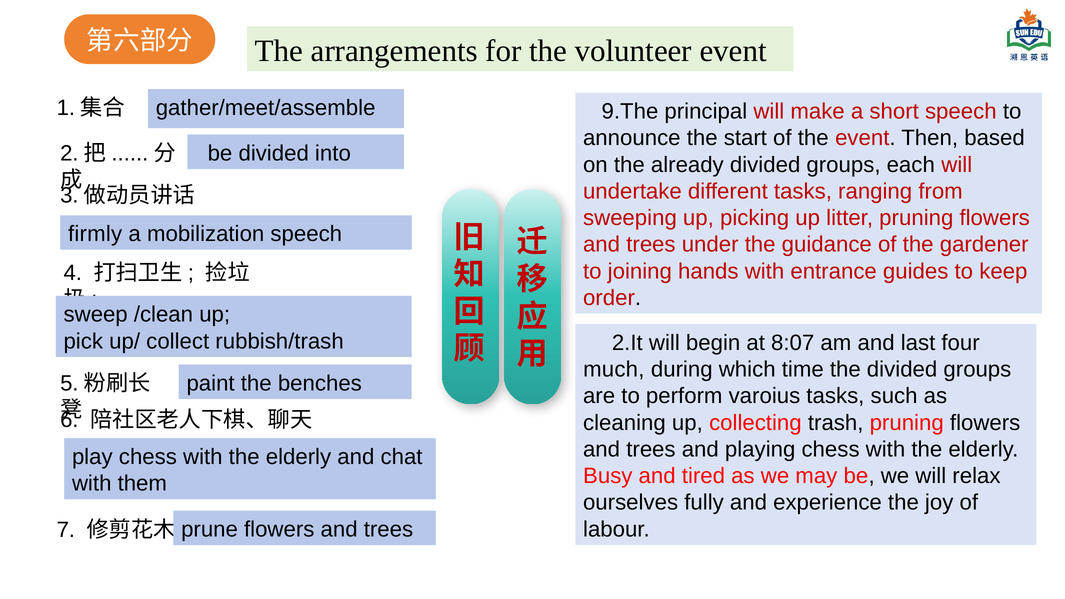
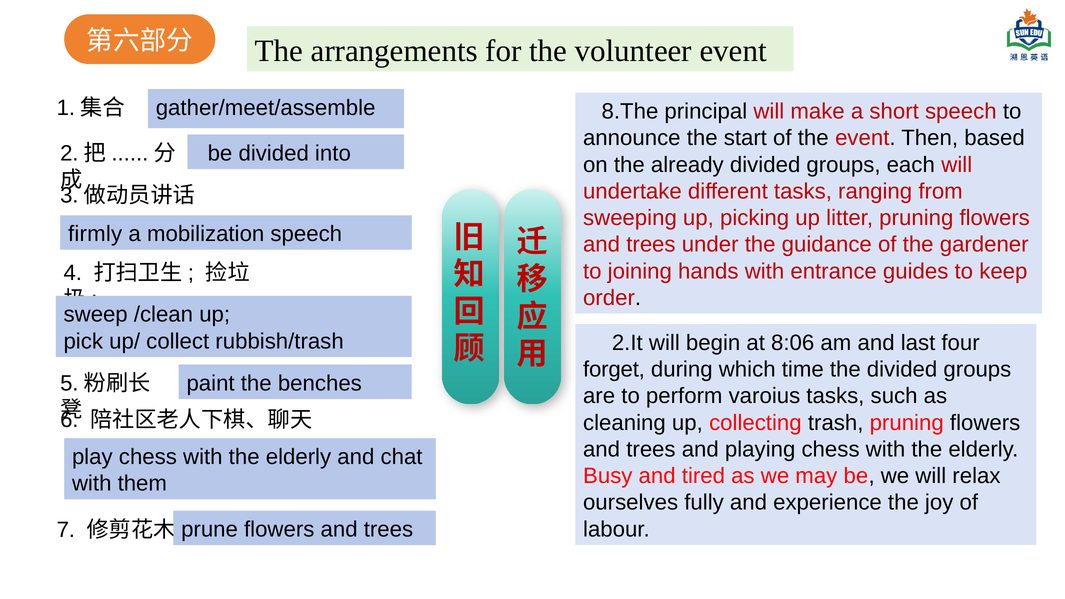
9.The: 9.The -> 8.The (630, 112)
8:07: 8:07 -> 8:06 (793, 343)
much: much -> forget (614, 369)
